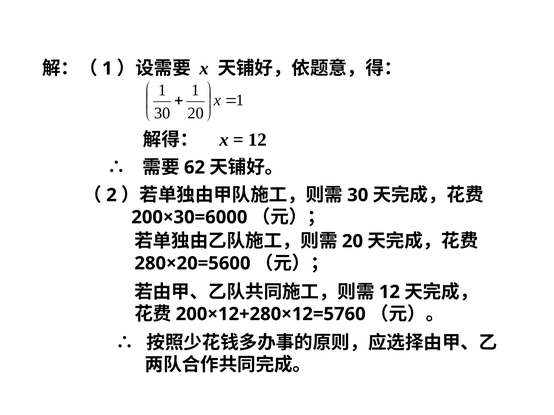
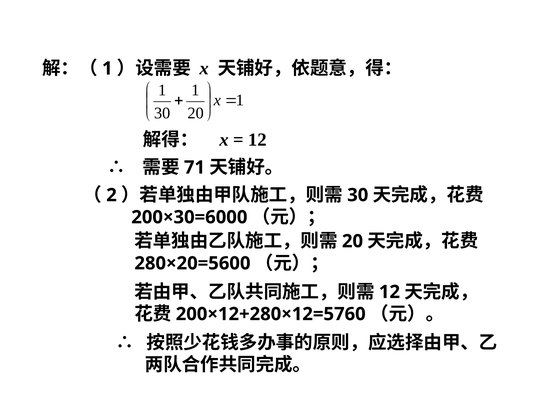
62: 62 -> 71 (195, 168)
